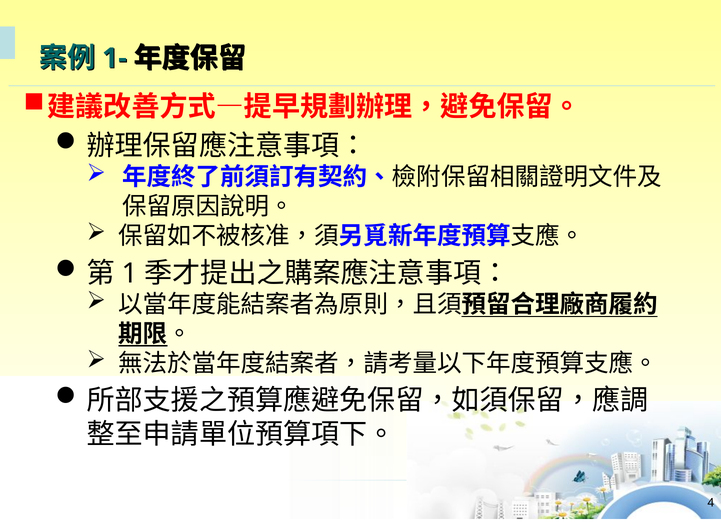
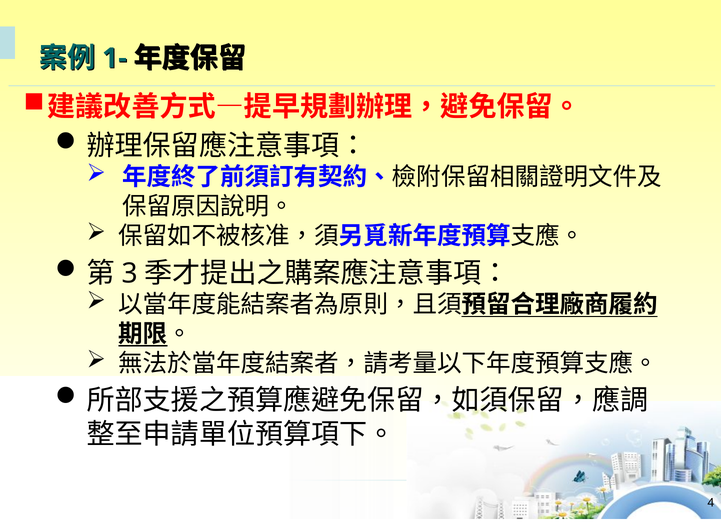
1: 1 -> 3 (130, 273)
